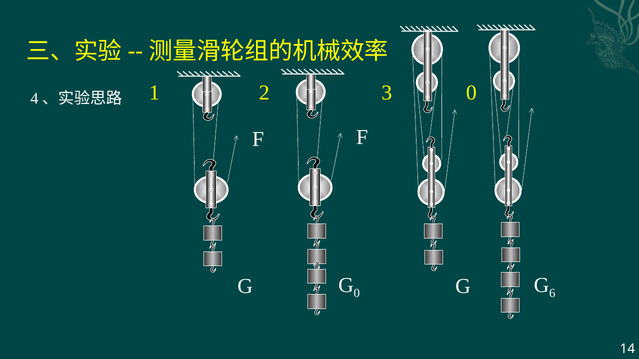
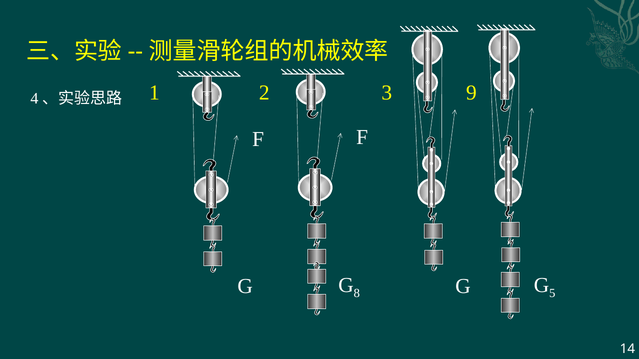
3 0: 0 -> 9 (471, 93)
G 0: 0 -> 8 (357, 294)
6: 6 -> 5 (552, 294)
